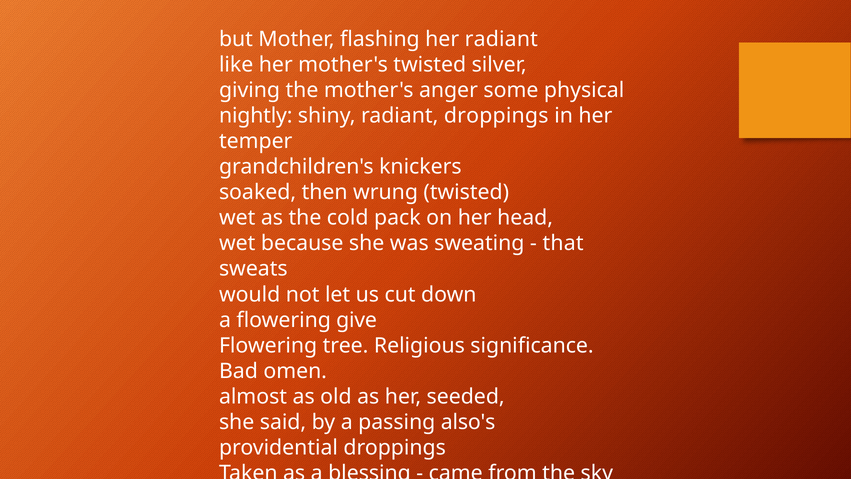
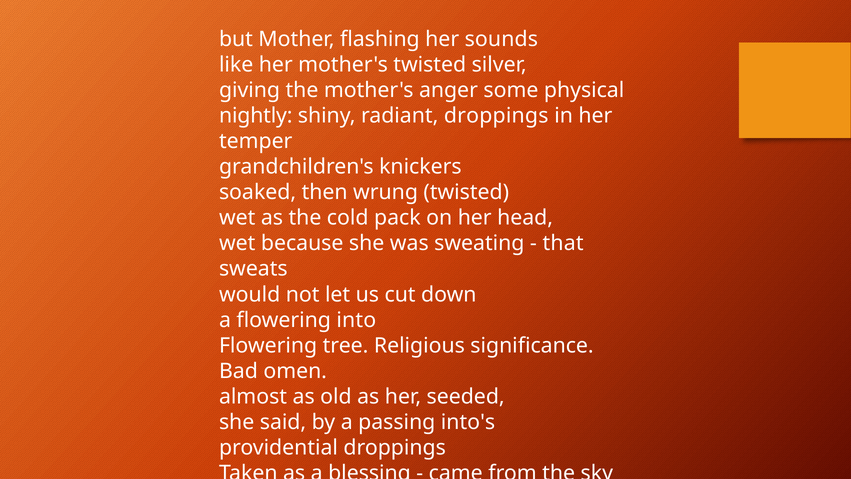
her radiant: radiant -> sounds (501, 39)
give: give -> into (356, 320)
also's: also's -> into's (468, 422)
